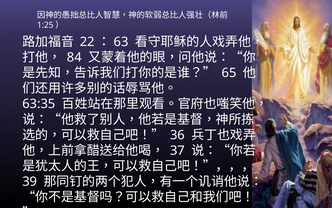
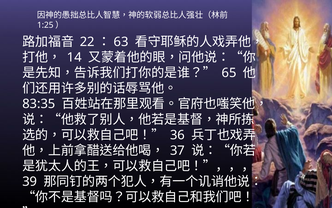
84: 84 -> 14 (74, 57)
63:35: 63:35 -> 83:35 (39, 104)
